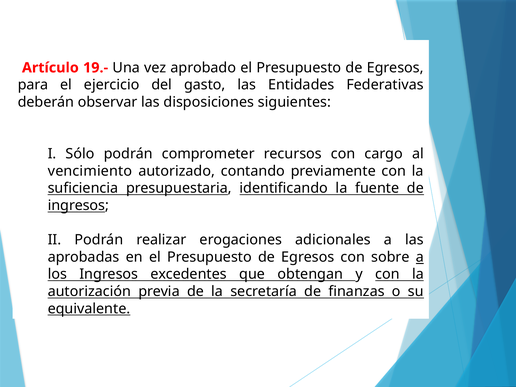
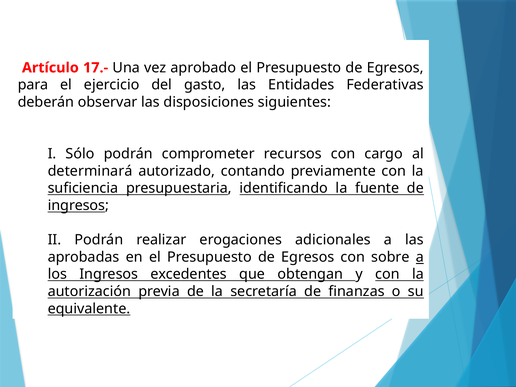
19.-: 19.- -> 17.- (96, 68)
vencimiento: vencimiento -> determinará (90, 171)
